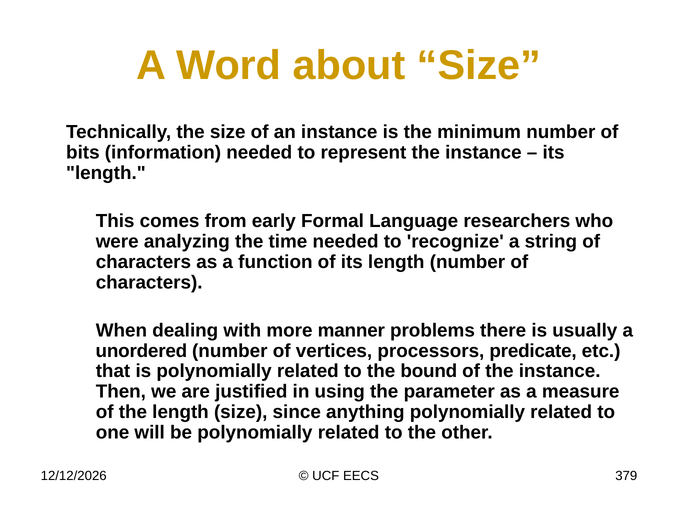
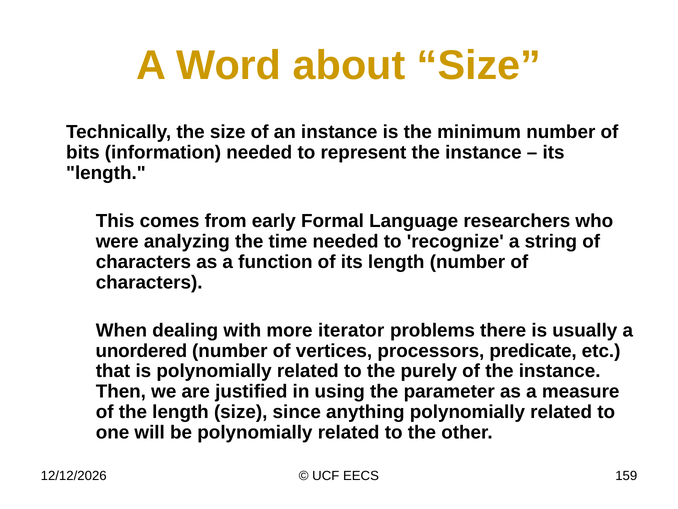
manner: manner -> iterator (351, 330)
bound: bound -> purely (429, 371)
379: 379 -> 159 (626, 475)
